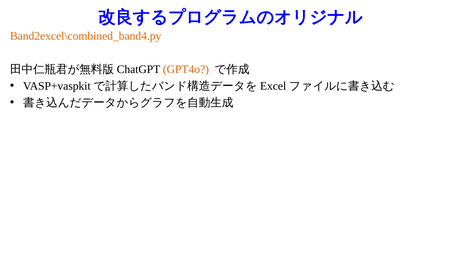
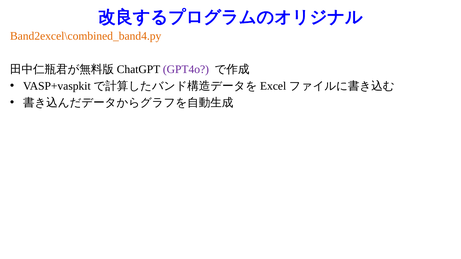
GPT4o colour: orange -> purple (186, 69)
